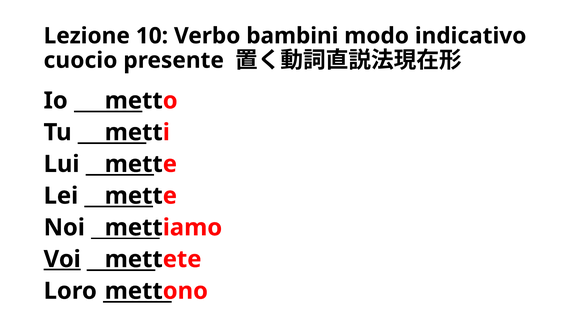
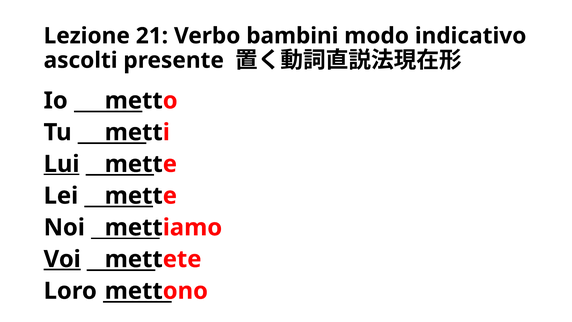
10: 10 -> 21 (152, 36)
cuocio: cuocio -> ascolti (81, 60)
Lui underline: none -> present (62, 164)
